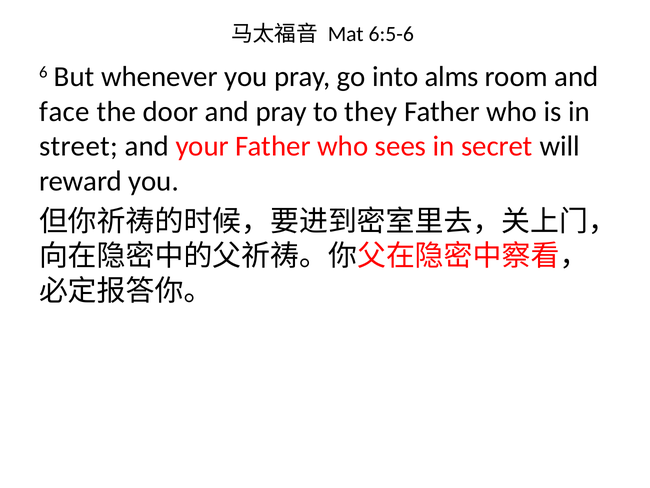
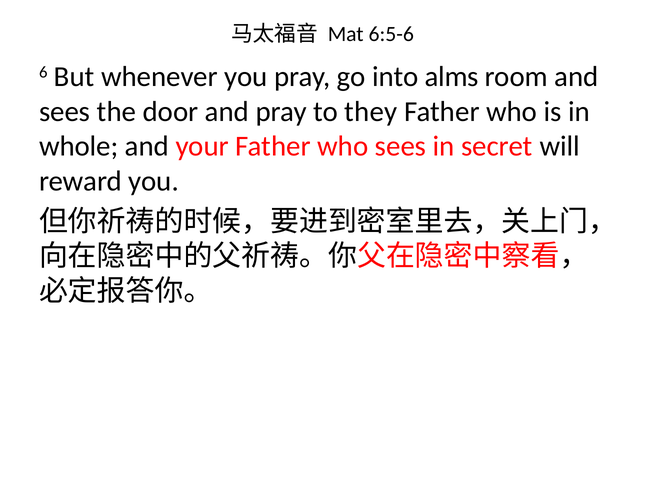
face: face -> sees (65, 112)
street: street -> whole (79, 146)
